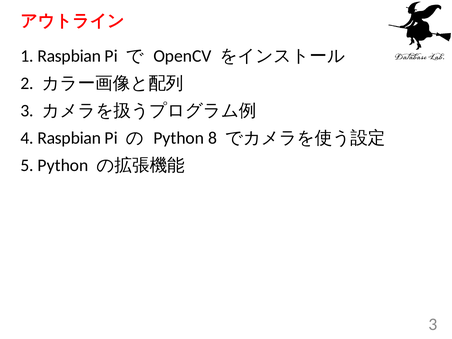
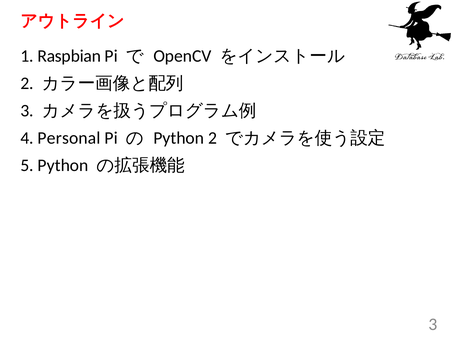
4 Raspbian: Raspbian -> Personal (69, 138)
Python 8: 8 -> 2 (212, 138)
